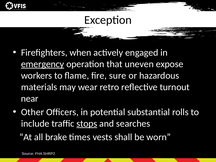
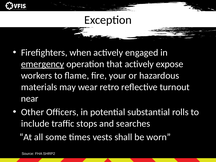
that uneven: uneven -> actively (139, 64)
sure: sure -> your (118, 76)
stops underline: present -> none (87, 124)
brake: brake -> some (56, 137)
